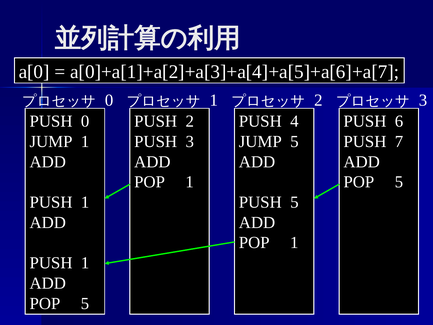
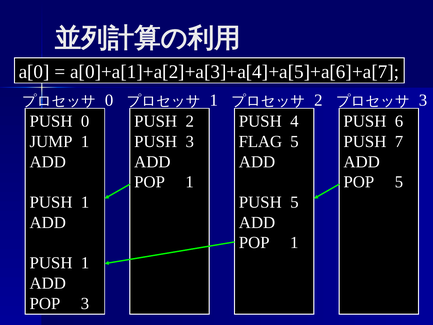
JUMP: JUMP -> FLAG (260, 141)
5: 5 -> 3 (85, 303)
